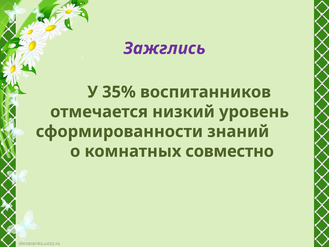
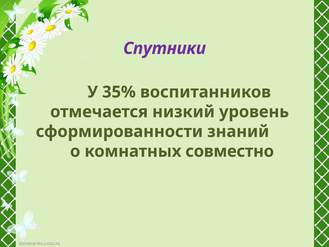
Зажглись: Зажглись -> Спутники (165, 48)
